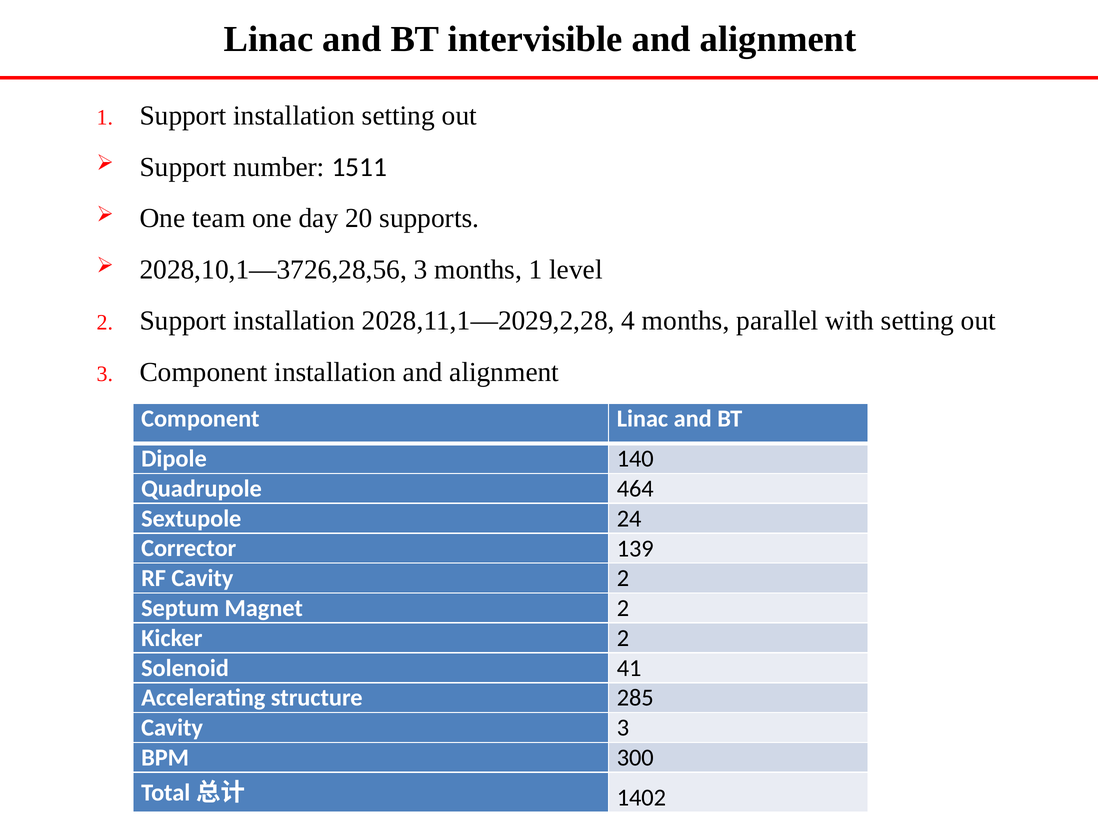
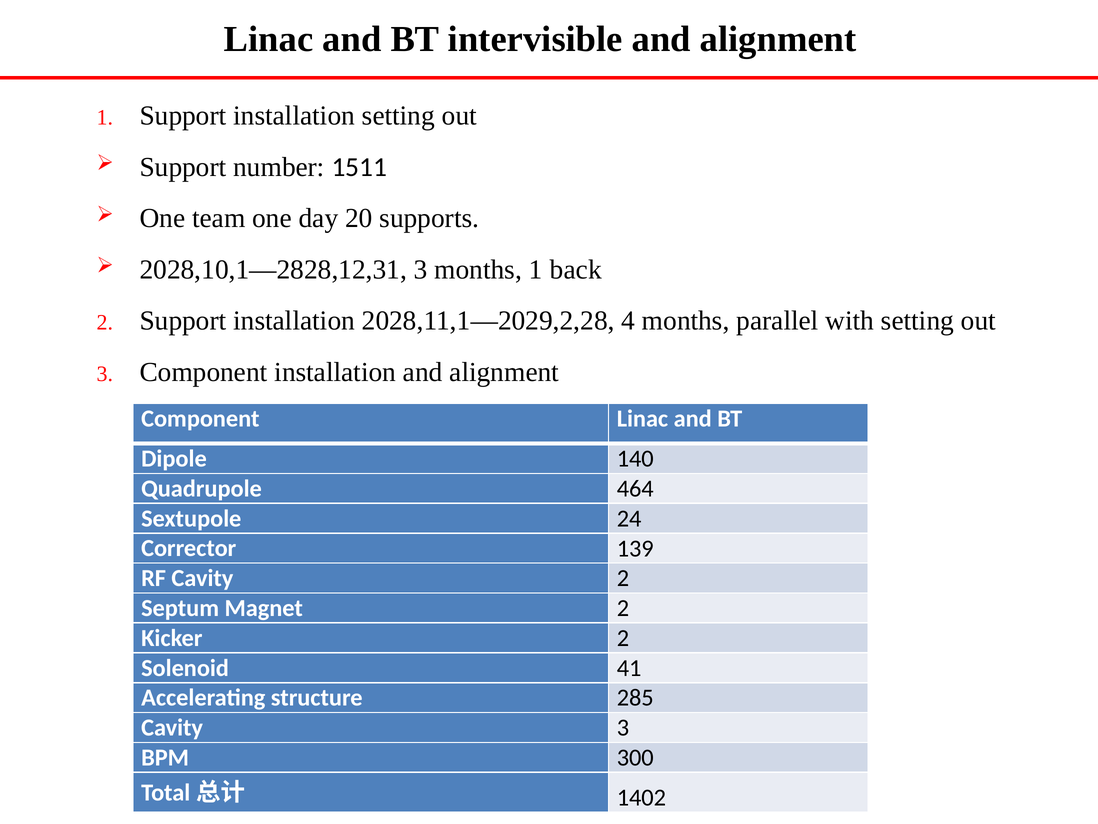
2028,10,1—3726,28,56: 2028,10,1—3726,28,56 -> 2028,10,1—2828,12,31 (273, 269)
level: level -> back (576, 269)
